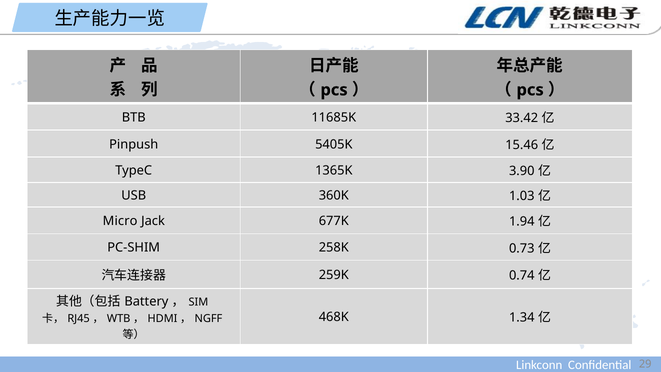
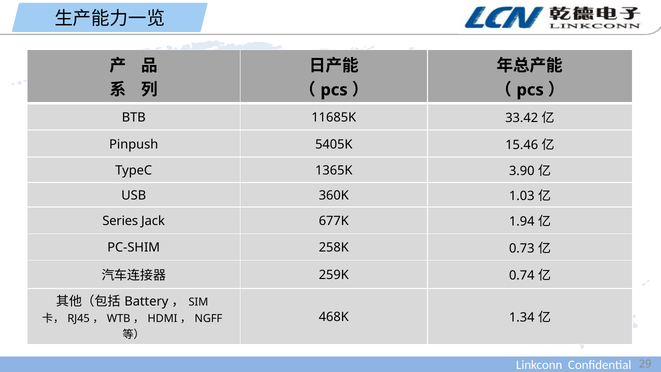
Micro: Micro -> Series (120, 221)
